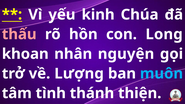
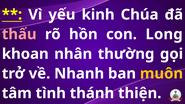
nguyện: nguyện -> thường (126, 54)
Lượng: Lượng -> Nhanh (79, 74)
muôn colour: light blue -> yellow (161, 74)
